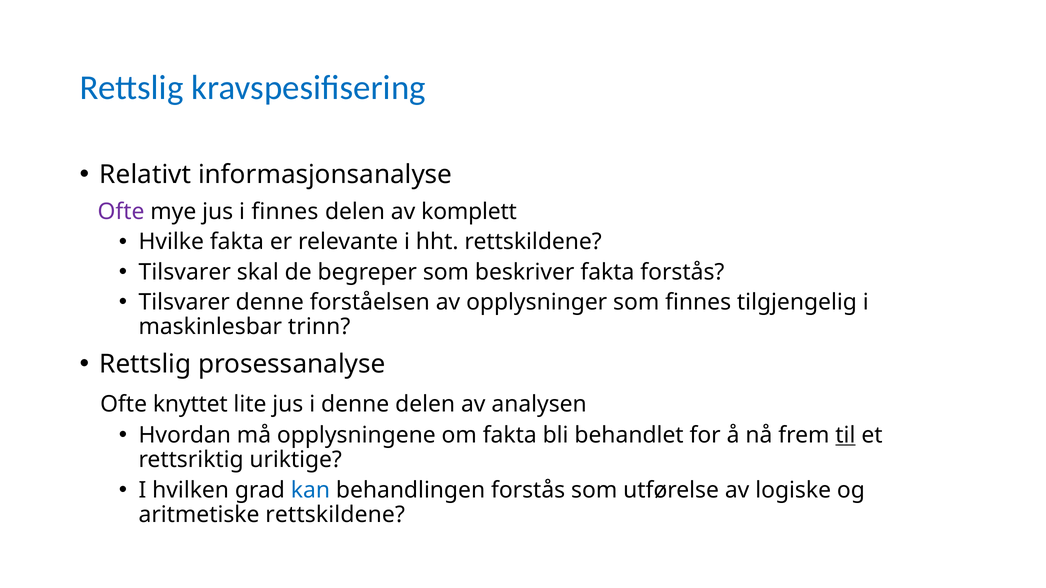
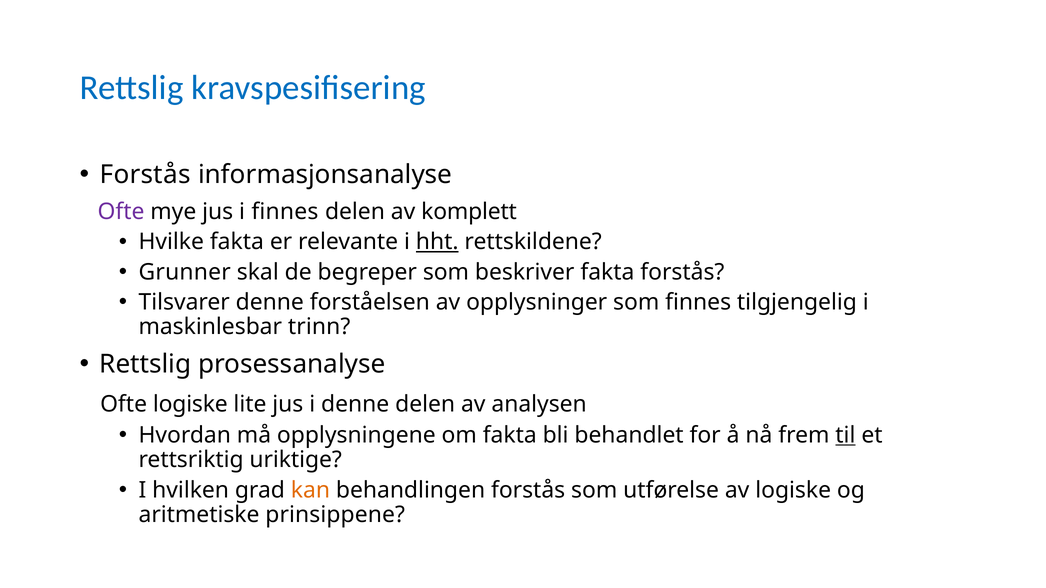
Relativt: Relativt -> Forstås (145, 175)
hht underline: none -> present (437, 242)
Tilsvarer: Tilsvarer -> Grunner (185, 272)
Ofte knyttet: knyttet -> logiske (190, 405)
kan colour: blue -> orange (310, 490)
aritmetiske rettskildene: rettskildene -> prinsippene (335, 515)
